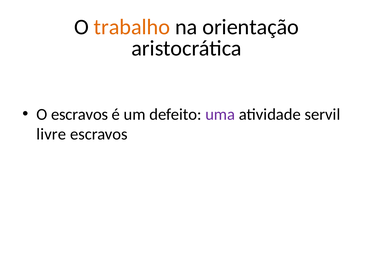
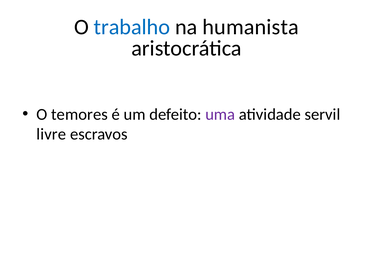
trabalho colour: orange -> blue (132, 27)
orientação: orientação -> humanista (251, 27)
O escravos: escravos -> temores (79, 115)
